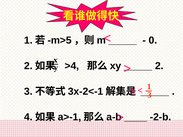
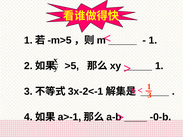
0: 0 -> 1 (153, 40)
>4: >4 -> >5 (72, 66)
2: 2 -> 1 (159, 66)
-2-b: -2-b -> -0-b (161, 117)
